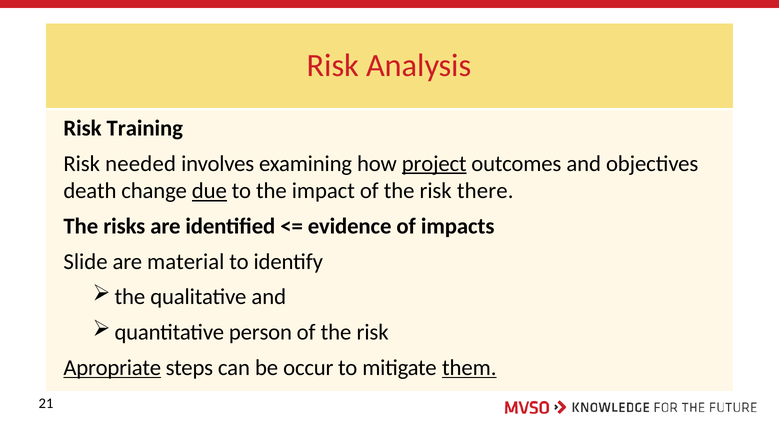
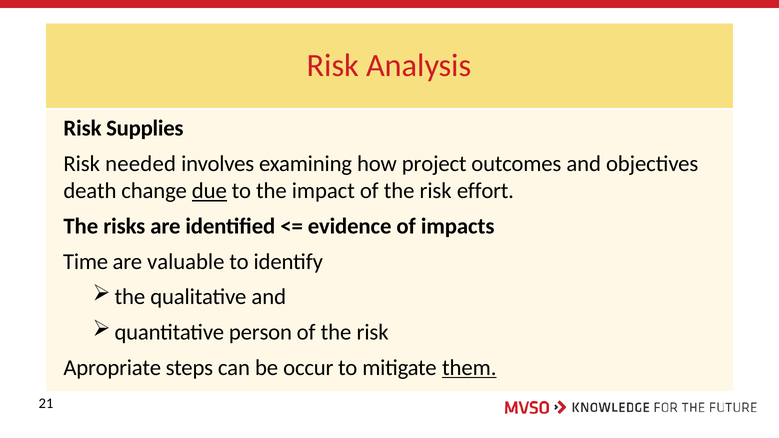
Training: Training -> Supplies (145, 128)
project underline: present -> none (434, 164)
there: there -> effort (485, 191)
Slide: Slide -> Time (86, 262)
material: material -> valuable (186, 262)
Apropriate underline: present -> none (112, 368)
